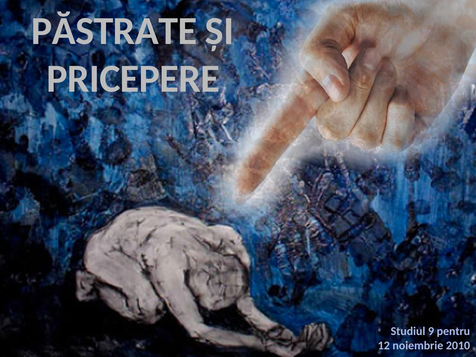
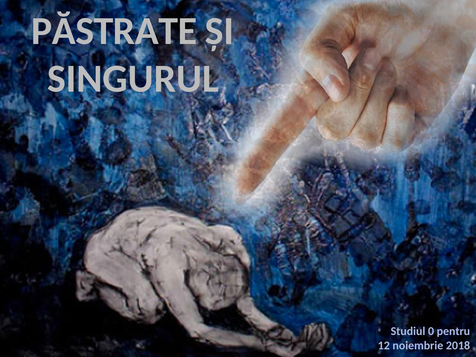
PRICEPERE: PRICEPERE -> SINGURUL (133, 79)
9: 9 -> 0 (431, 331)
2010: 2010 -> 2018 (458, 346)
